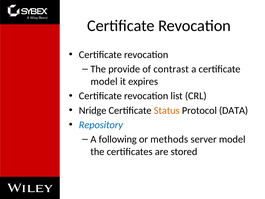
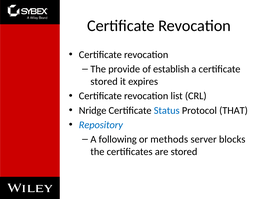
contrast: contrast -> establish (171, 69)
model: model -> stored (104, 81)
Status colour: orange -> blue (167, 110)
DATA: DATA -> THAT (234, 110)
server model: model -> blocks (232, 139)
